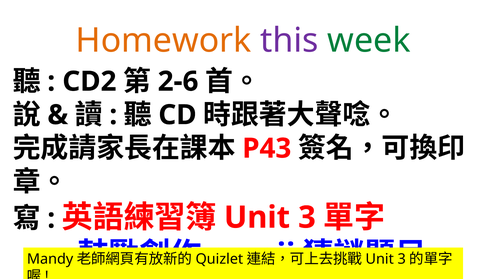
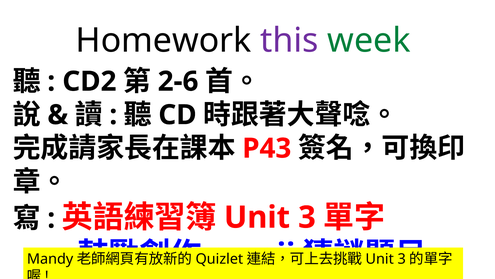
Homework colour: orange -> black (163, 40)
